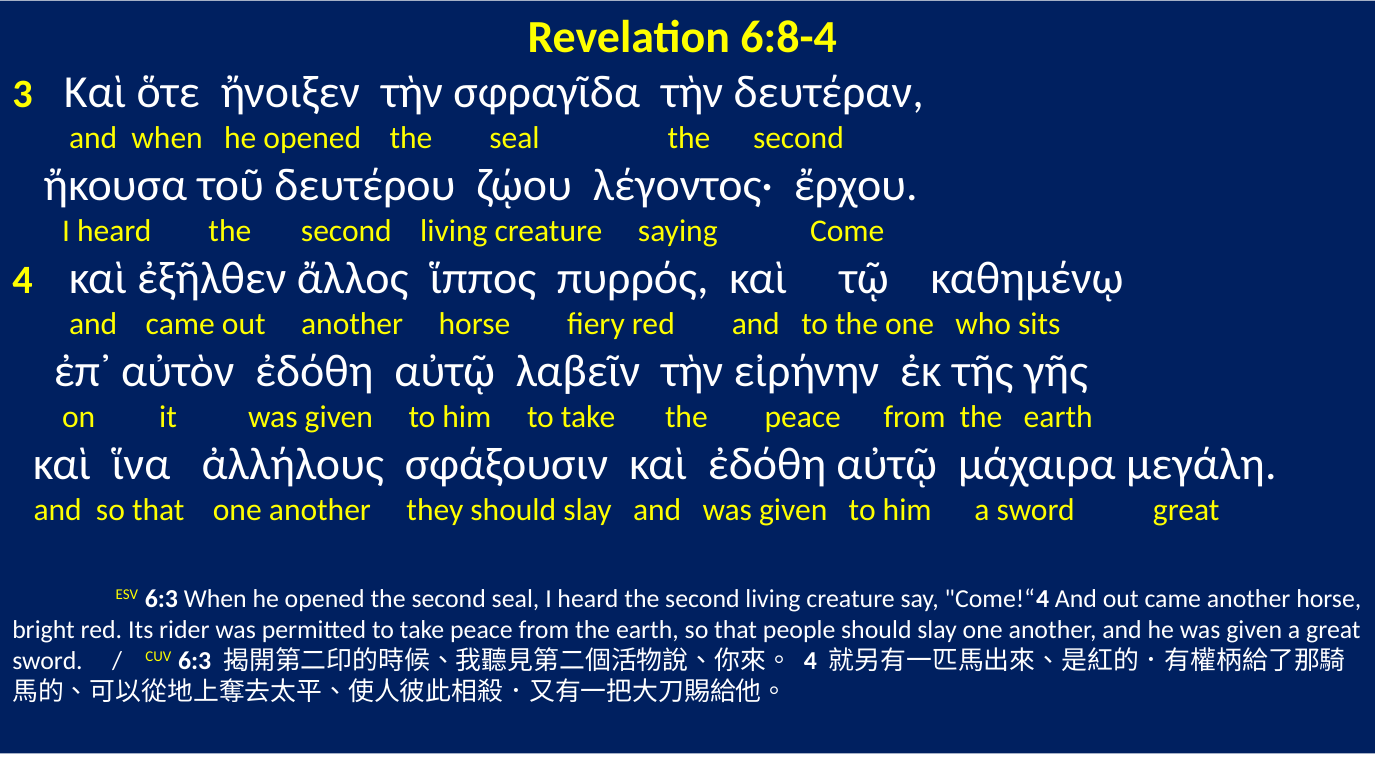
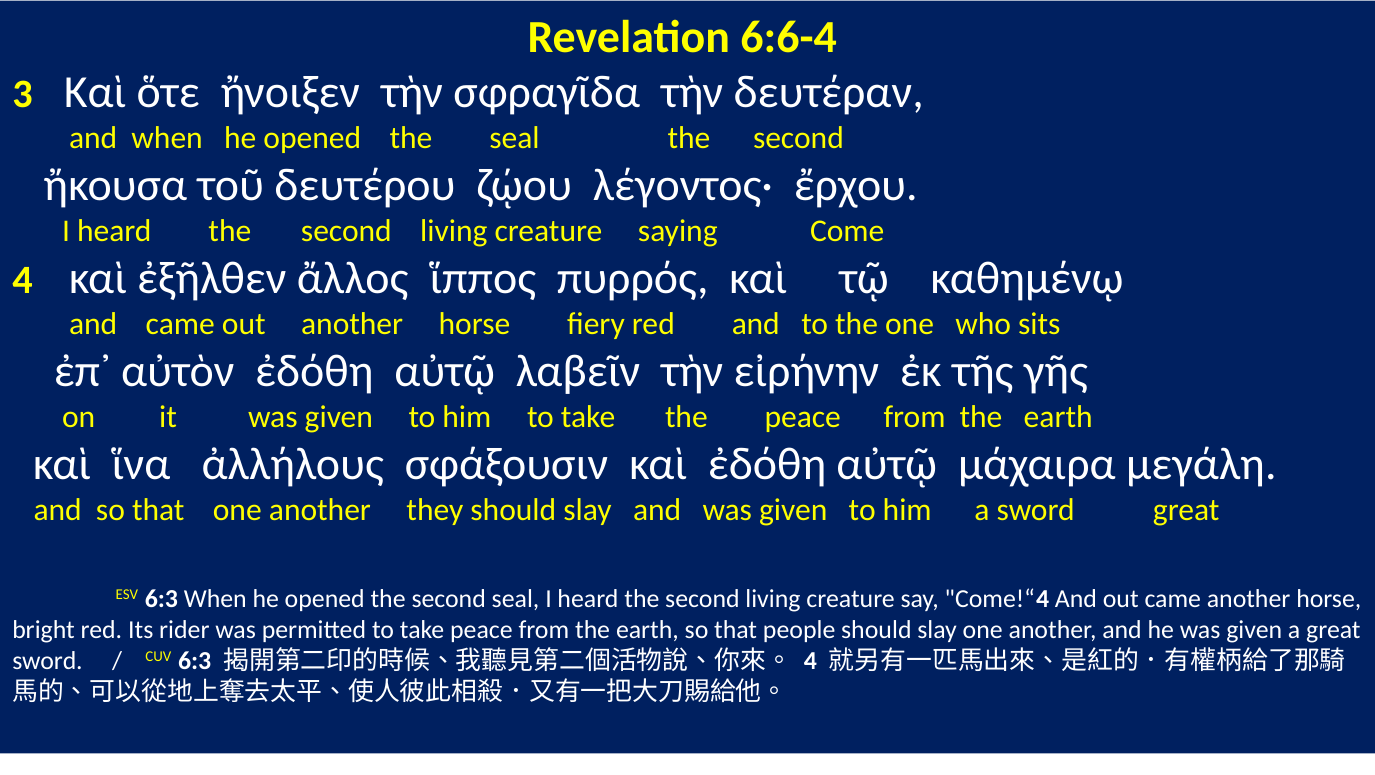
6:8-4: 6:8-4 -> 6:6-4 (789, 38)
